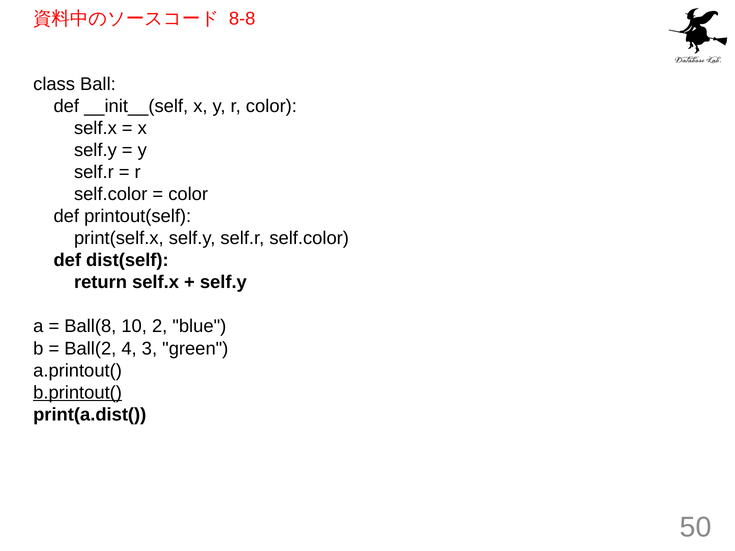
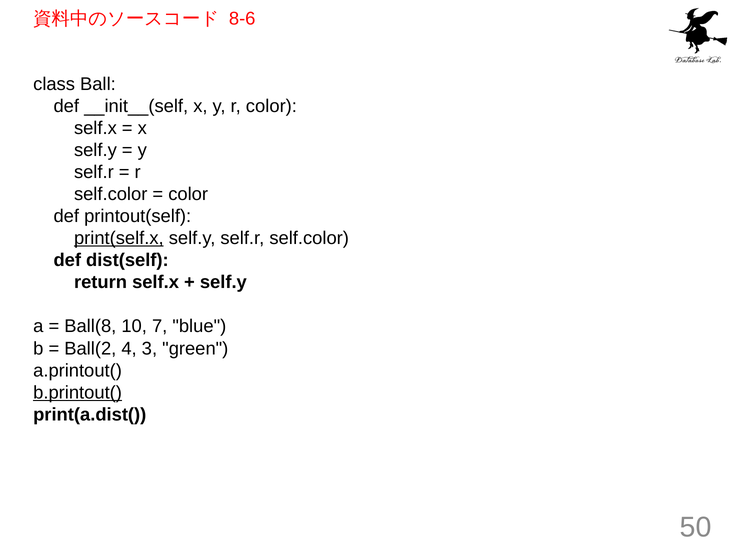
8-8: 8-8 -> 8-6 (242, 19)
print(self.x underline: none -> present (119, 238)
2: 2 -> 7 (160, 327)
